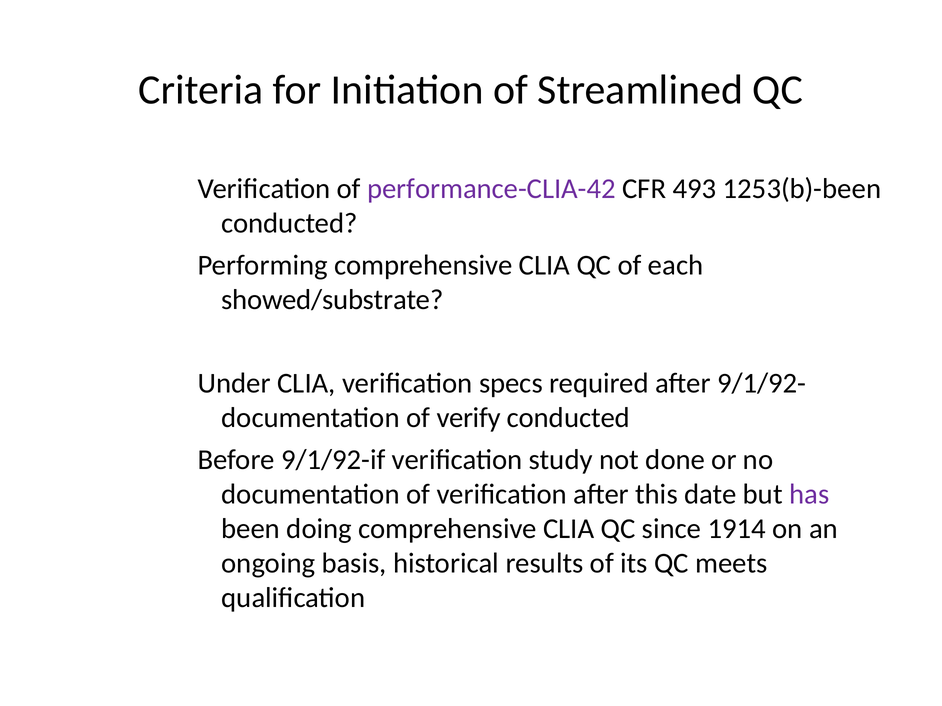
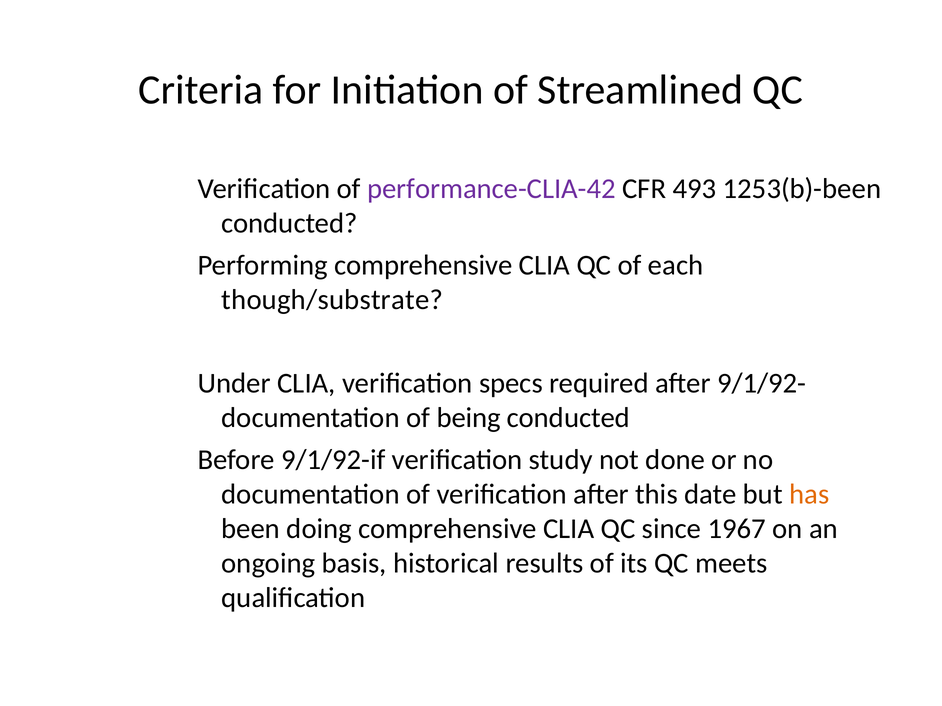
showed/substrate: showed/substrate -> though/substrate (332, 300)
verify: verify -> being (469, 418)
has colour: purple -> orange (809, 494)
1914: 1914 -> 1967 (737, 529)
